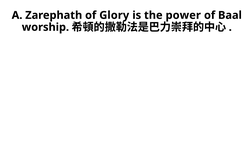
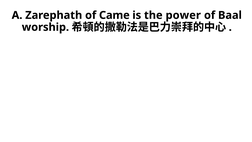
Glory: Glory -> Came (114, 15)
